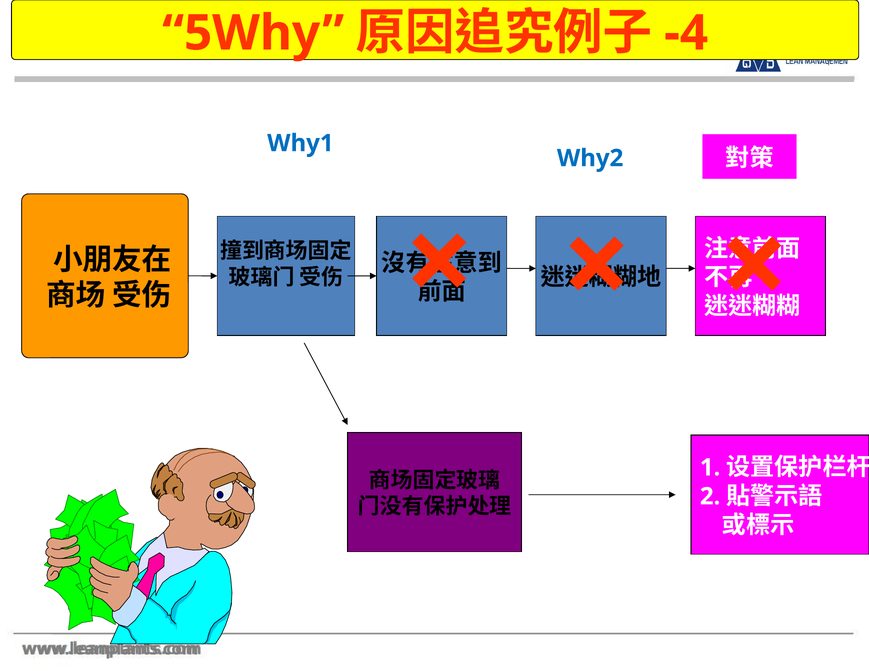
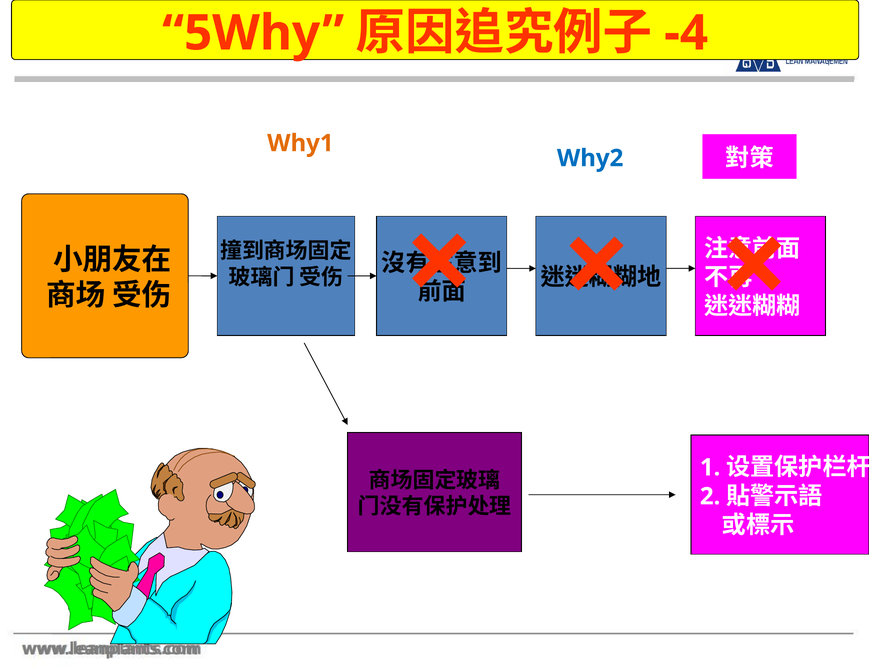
Why1 colour: blue -> orange (300, 143)
